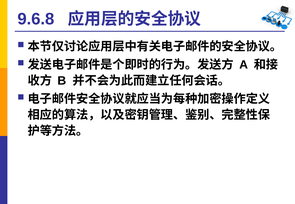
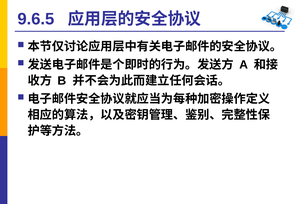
9.6.8: 9.6.8 -> 9.6.5 (36, 19)
